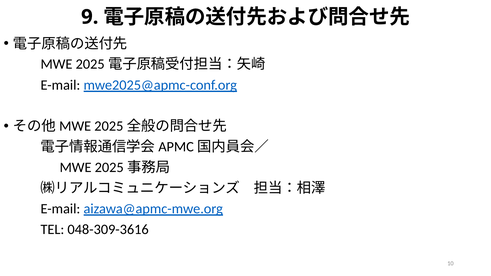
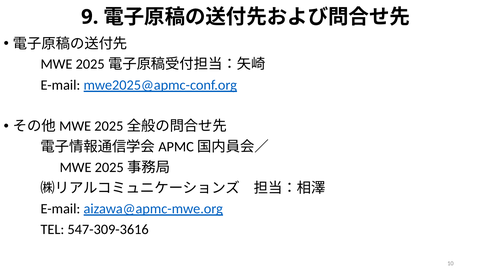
048-309-3616: 048-309-3616 -> 547-309-3616 (108, 230)
